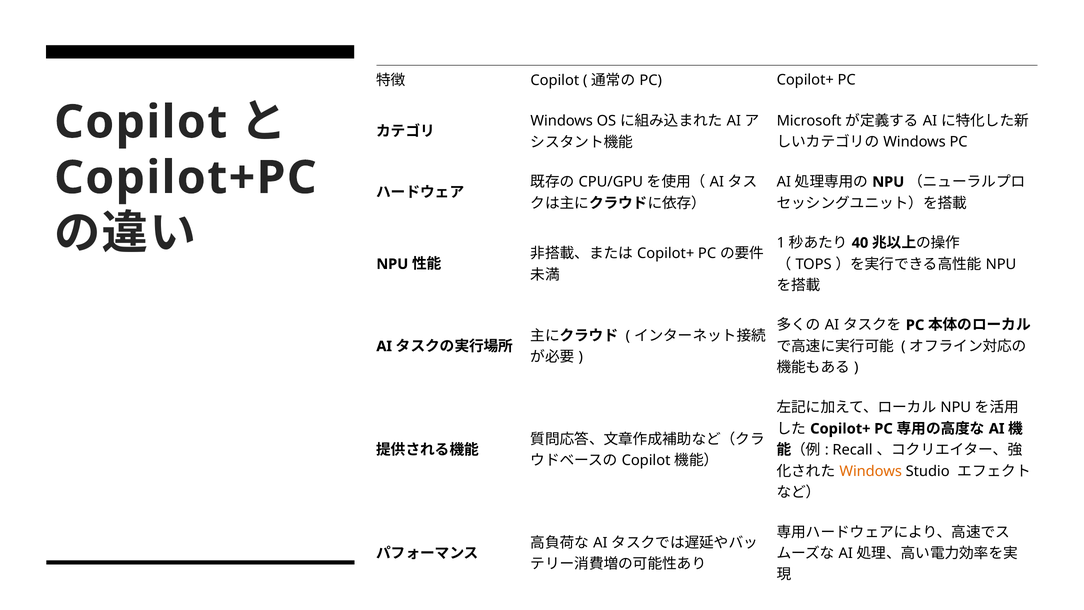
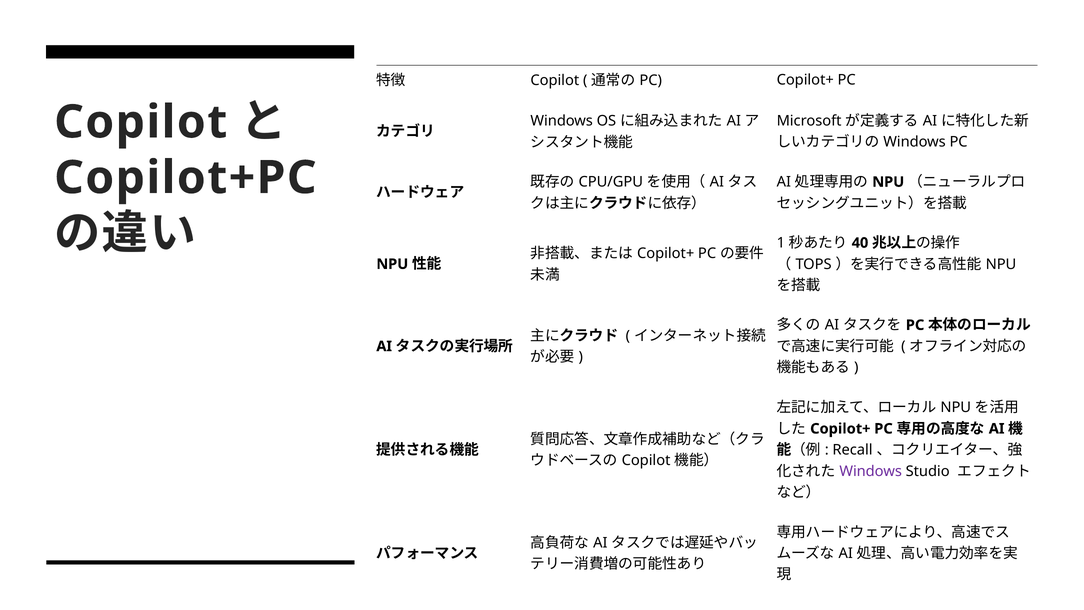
Windows colour: orange -> purple (871, 471)
